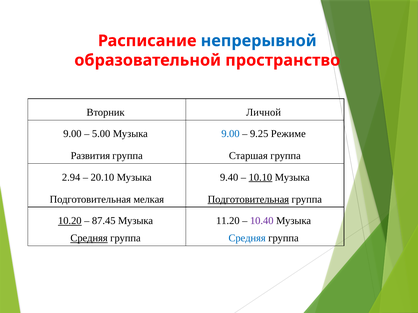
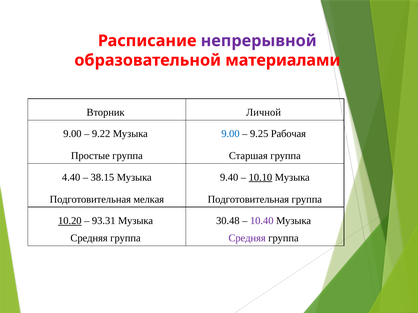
непрерывной colour: blue -> purple (259, 41)
пространство: пространство -> материалами (283, 60)
5.00: 5.00 -> 9.22 (101, 134)
Режиме: Режиме -> Рабочая (288, 134)
Развития: Развития -> Простые (90, 156)
2.94: 2.94 -> 4.40 (71, 178)
20.10: 20.10 -> 38.15 (102, 178)
Подготовительная underline: present -> none (248, 200)
87.45: 87.45 -> 93.31 (104, 221)
11.20: 11.20 -> 30.48 (228, 221)
Средняя underline: present -> none (89, 238)
Средняя colour: blue -> purple (247, 238)
